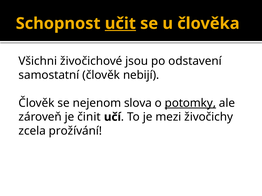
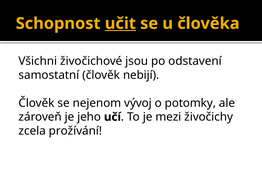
slova: slova -> vývoj (138, 103)
potomky underline: present -> none (190, 103)
činit: činit -> jeho (89, 117)
